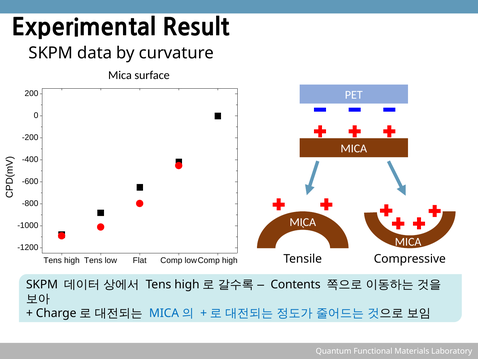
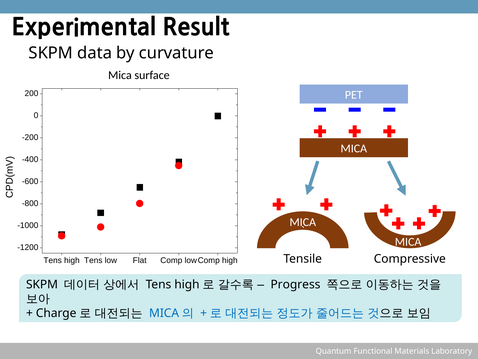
Contents: Contents -> Progress (295, 284)
